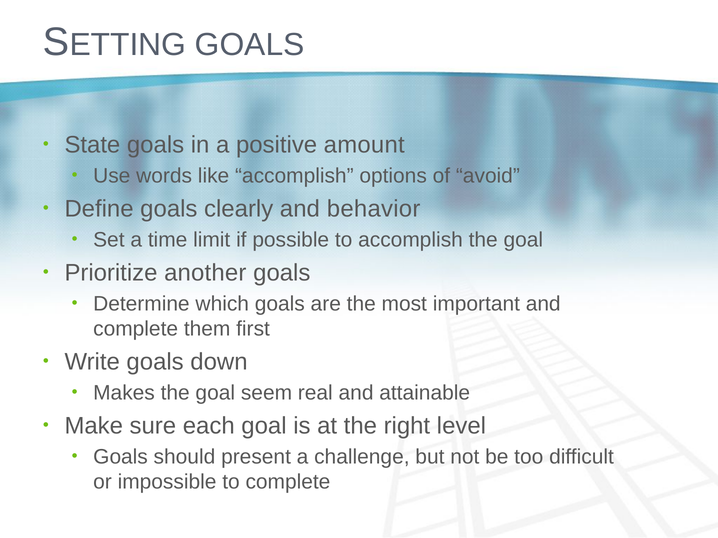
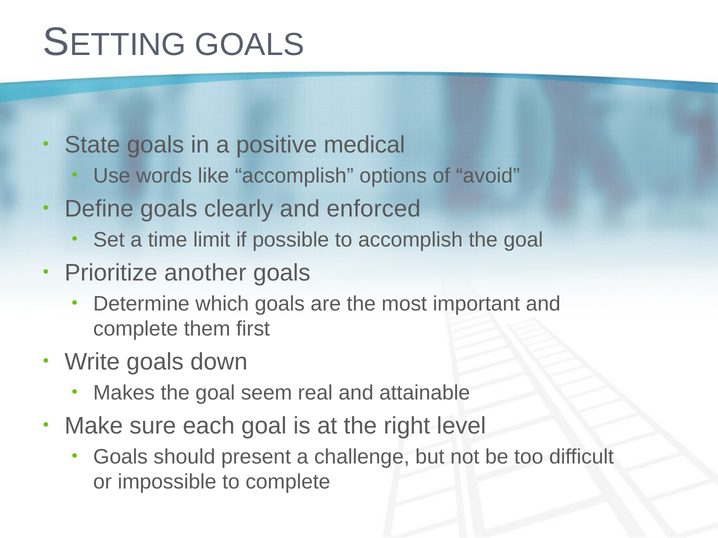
amount: amount -> medical (364, 145)
behavior: behavior -> enforced (374, 209)
